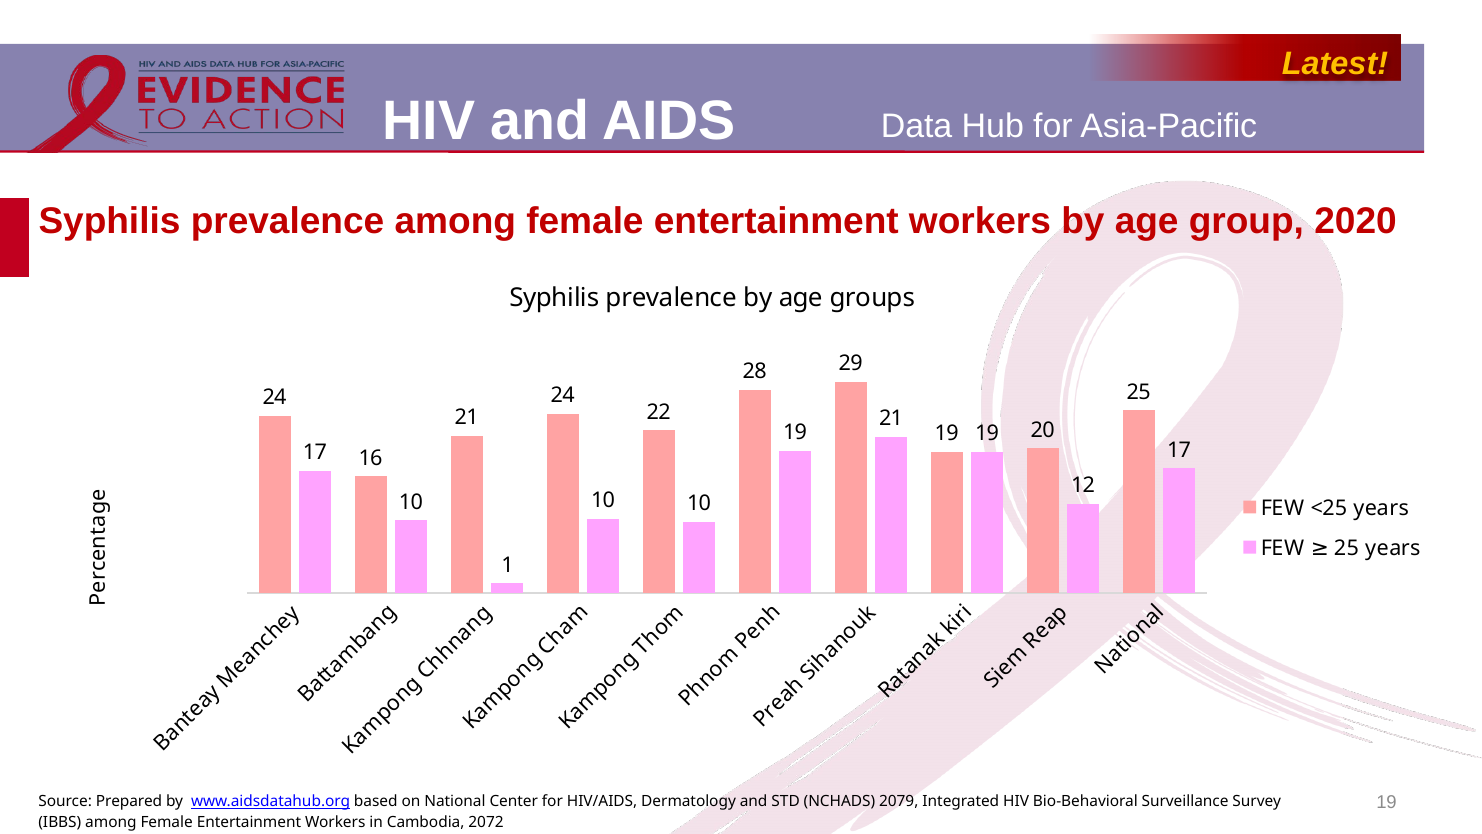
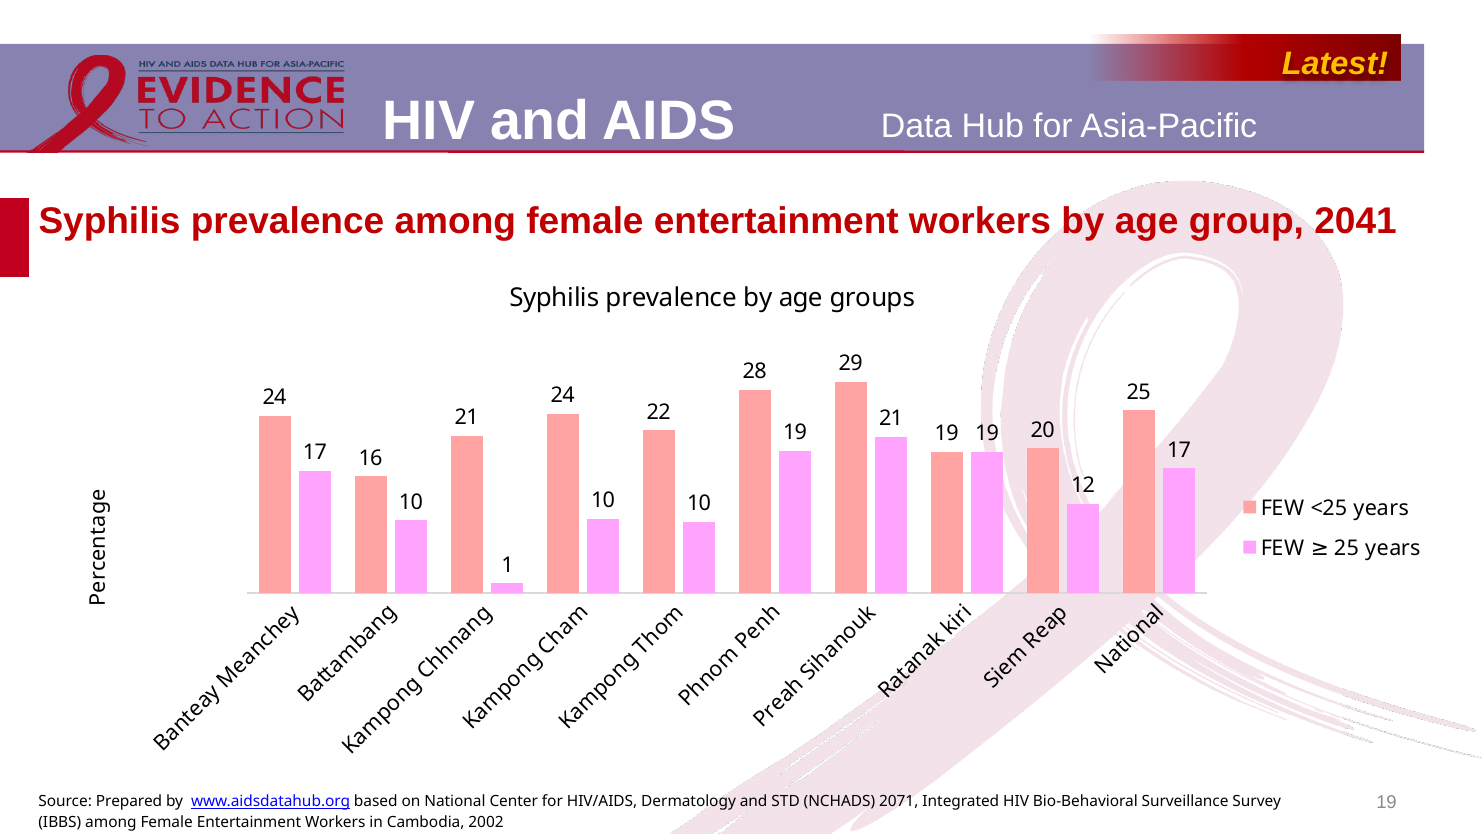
2020: 2020 -> 2041 (1356, 221)
2079: 2079 -> 2071 (899, 801)
2072: 2072 -> 2002 (486, 822)
